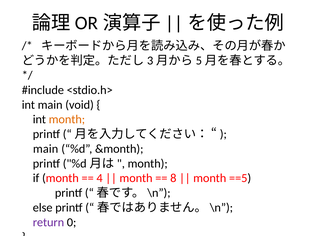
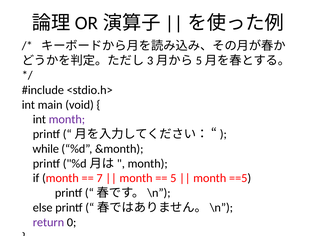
month colour: orange -> purple (67, 120)
main: main -> while (46, 149)
4: 4 -> 7 (100, 178)
8: 8 -> 5 (173, 178)
